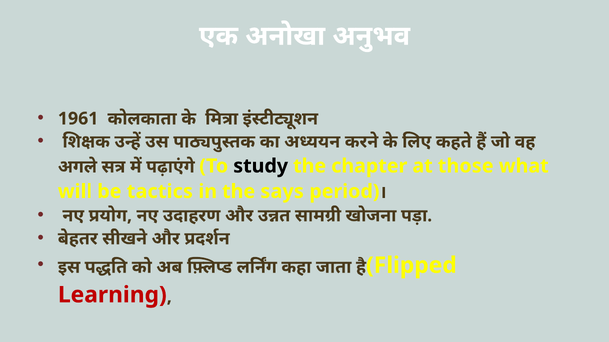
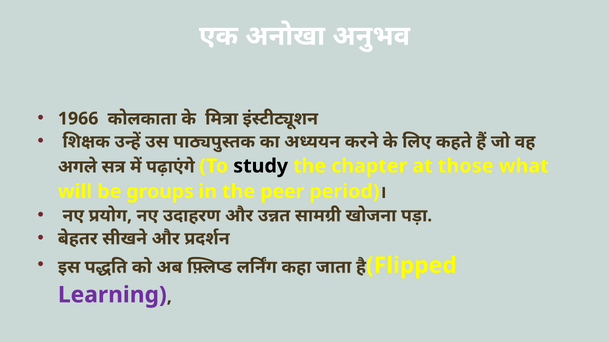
1961: 1961 -> 1966 (78, 119)
tactics: tactics -> groups (160, 192)
says: says -> peer (282, 192)
Learning colour: red -> purple (112, 295)
